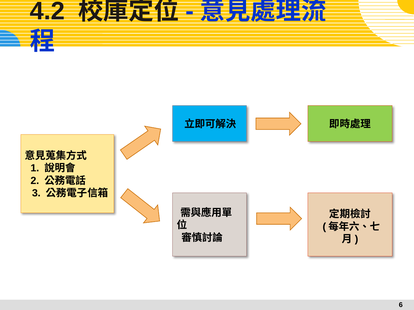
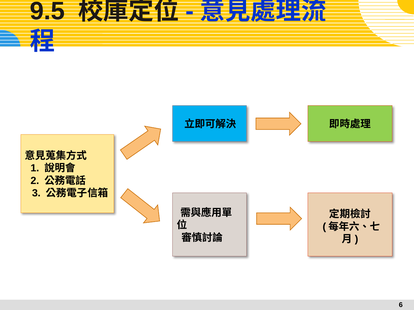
4.2: 4.2 -> 9.5 (47, 11)
